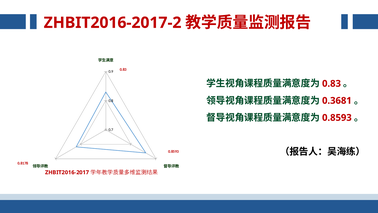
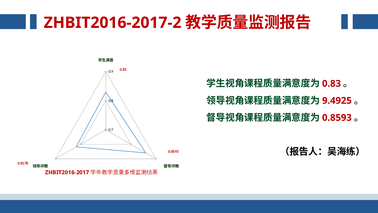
0.3681: 0.3681 -> 9.4925 (337, 100)
